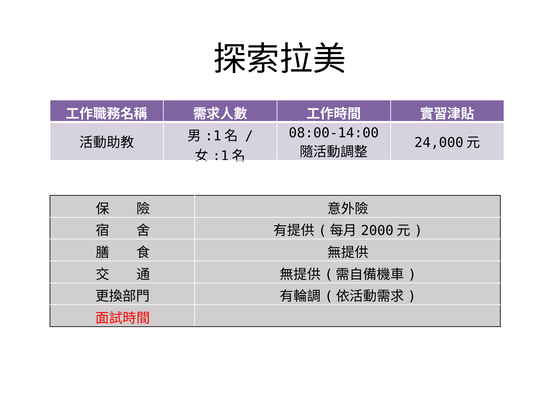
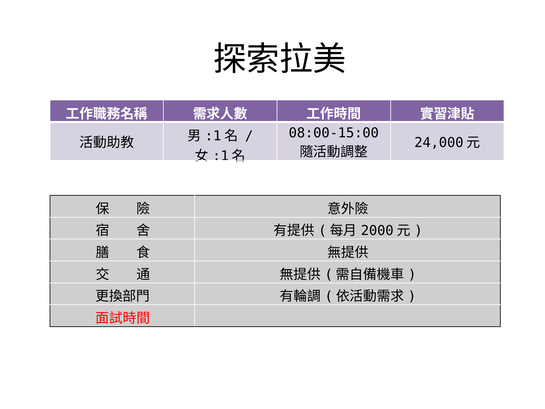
08:00-14:00: 08:00-14:00 -> 08:00-15:00 (334, 133)
